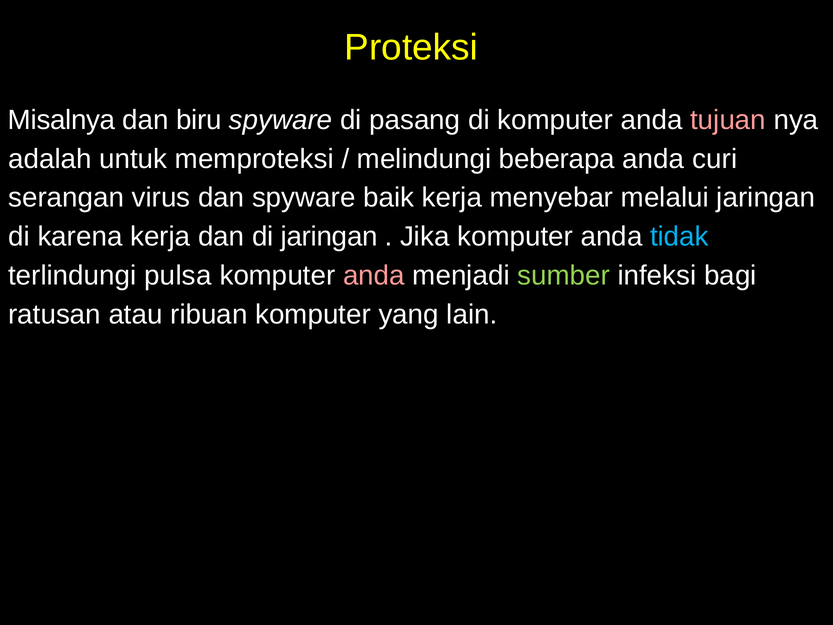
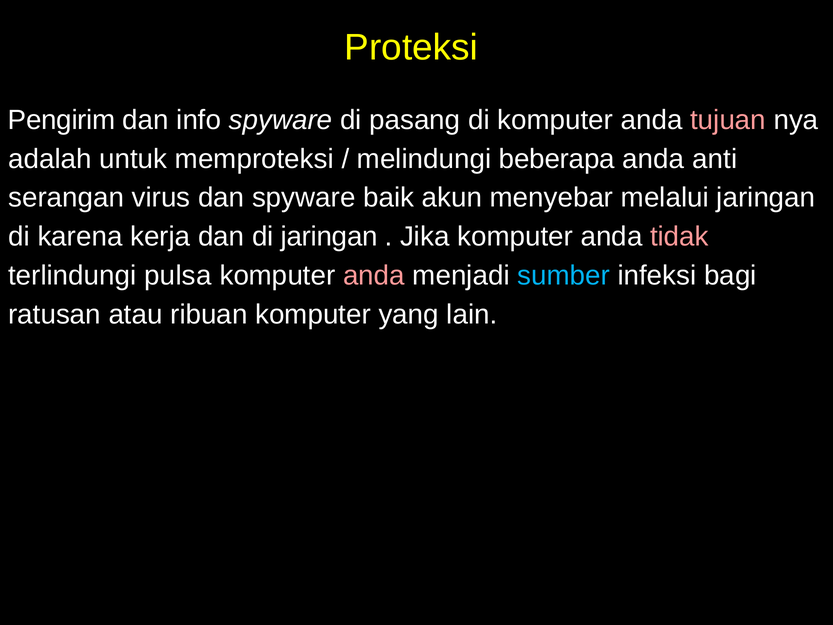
Misalnya: Misalnya -> Pengirim (62, 120)
biru: biru -> info (199, 120)
curi: curi -> anti (715, 159)
baik kerja: kerja -> akun (452, 198)
tidak colour: light blue -> pink (679, 237)
sumber colour: light green -> light blue (564, 275)
